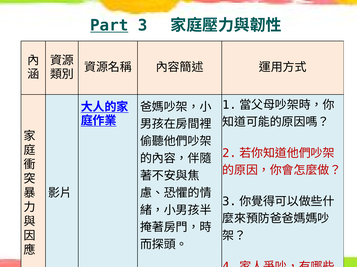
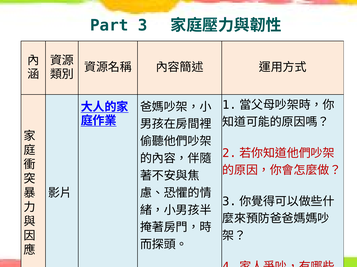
Part underline: present -> none (109, 25)
